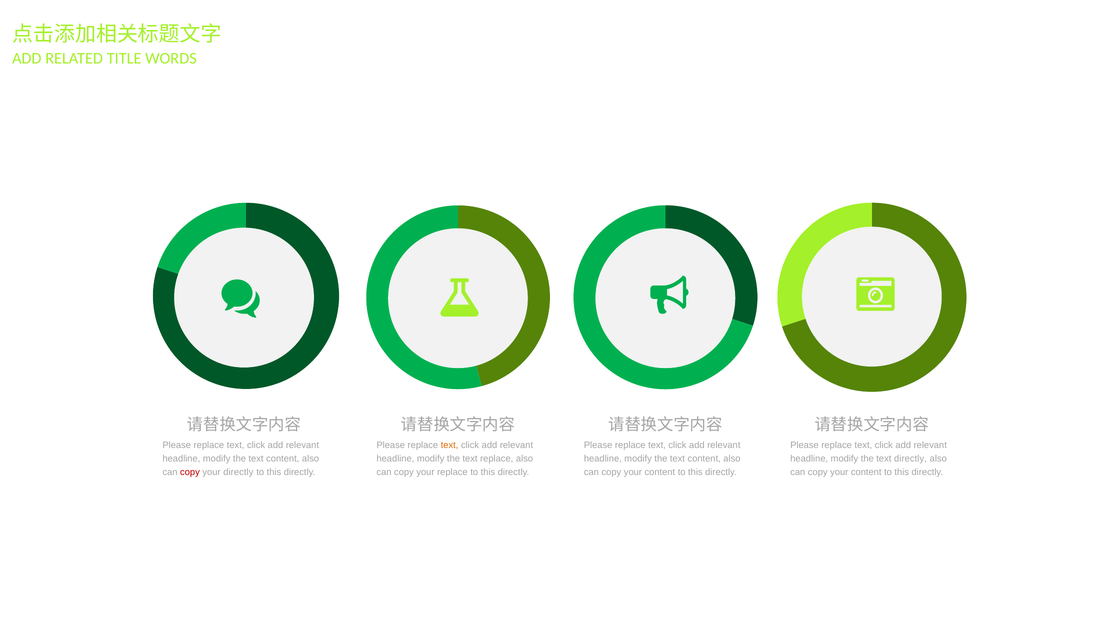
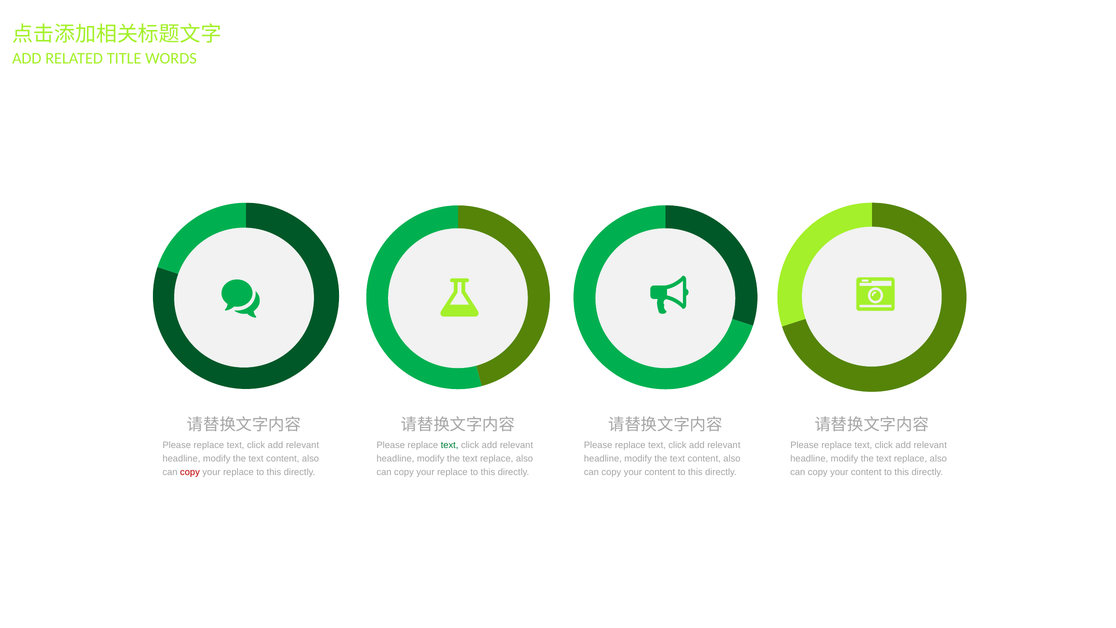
text colour: orange -> green (450, 445)
directly: directly -> replace (910, 459)
directly: directly -> replace (238, 472)
